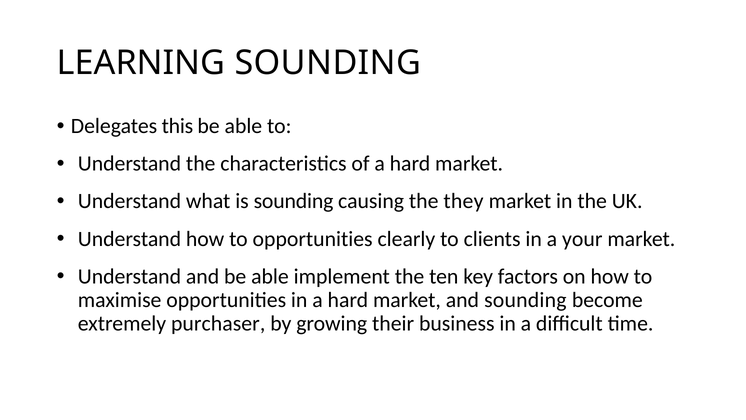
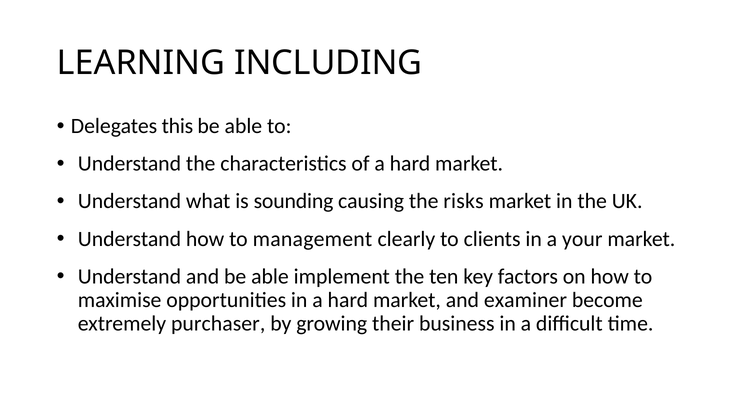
LEARNING SOUNDING: SOUNDING -> INCLUDING (328, 63)
they: they -> risks (463, 201)
to opportunities: opportunities -> management (313, 239)
and sounding: sounding -> examiner (525, 300)
